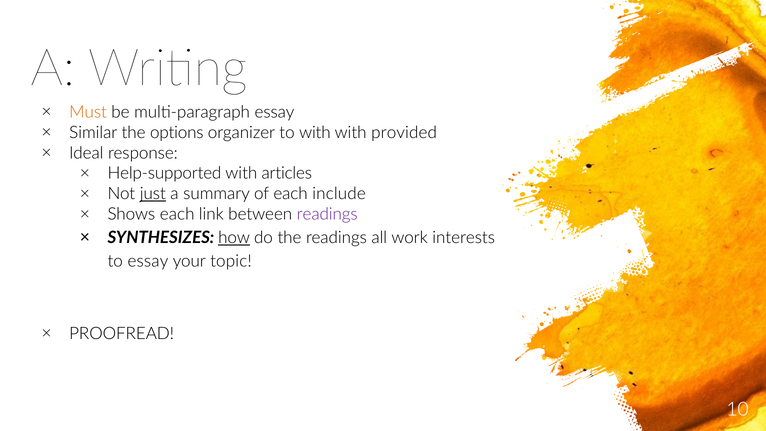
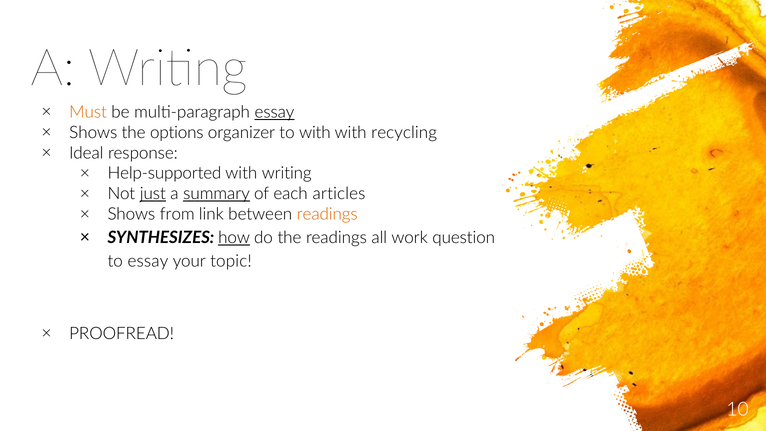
essay underline: none -> present (274, 112)
Similar: Similar -> Shows (93, 132)
provided: provided -> recycling (404, 132)
with articles: articles -> writing (287, 173)
summary underline: none -> present (217, 194)
include: include -> articles (339, 194)
Shows each: each -> from (177, 214)
readings colour: purple -> orange (327, 214)
interests: interests -> question (464, 238)
